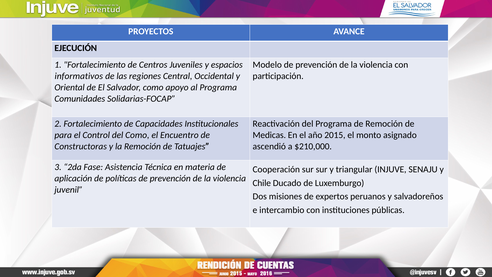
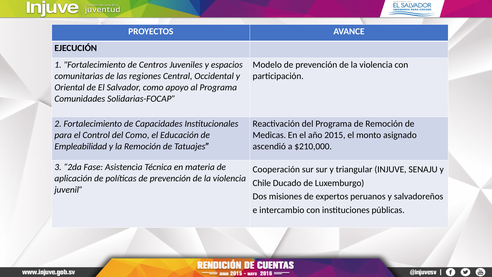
informativos: informativos -> comunitarias (79, 76)
Encuentro: Encuentro -> Educación (179, 135)
Constructoras: Constructoras -> Empleabilidad (81, 146)
